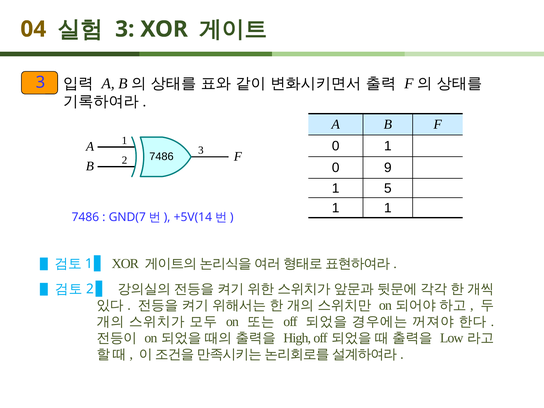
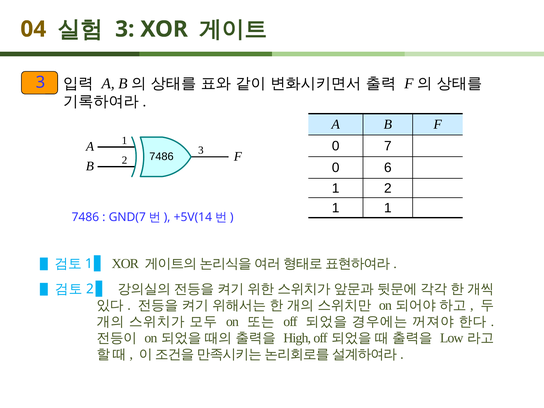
0 1: 1 -> 7 (388, 146)
9: 9 -> 6 (388, 168)
5: 5 -> 2 (388, 188)
